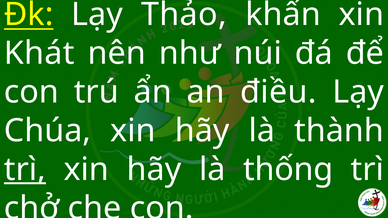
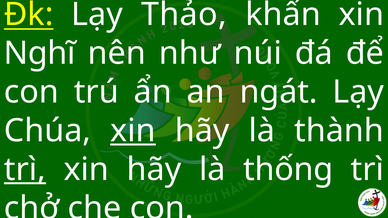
Khát: Khát -> Nghĩ (40, 53)
điều: điều -> ngát (279, 92)
xin underline: none -> present (133, 131)
